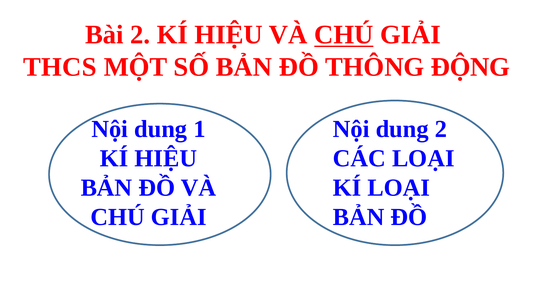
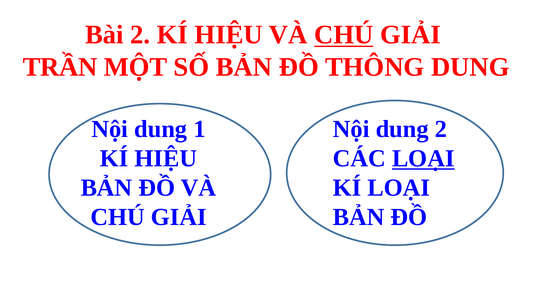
THCS: THCS -> TRẦN (60, 67)
THÔNG ĐỘNG: ĐỘNG -> DUNG (470, 67)
LOẠI underline: none -> present (423, 158)
